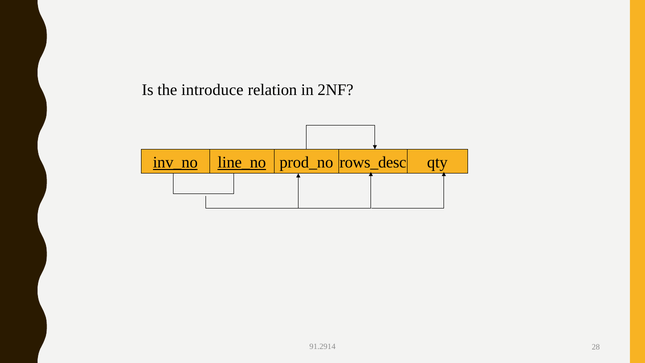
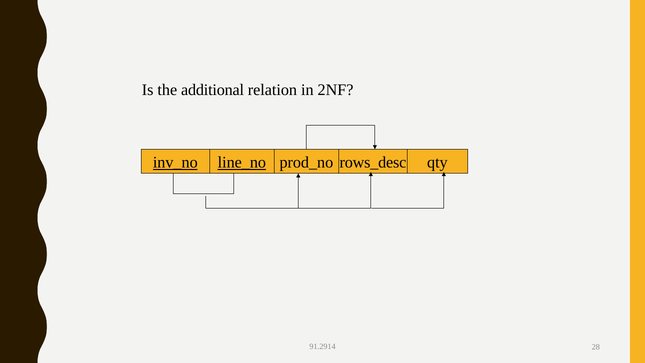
introduce: introduce -> additional (213, 90)
